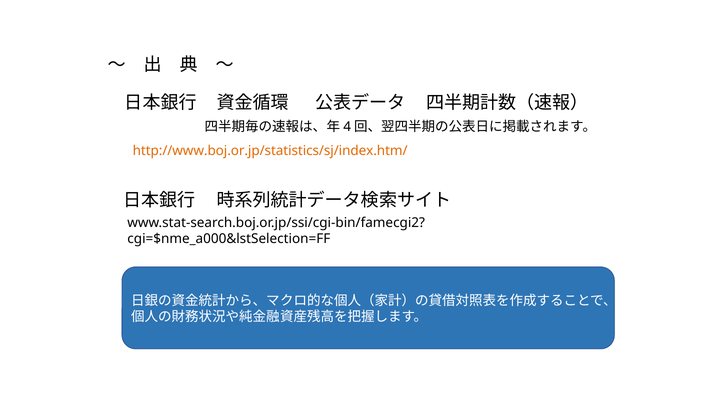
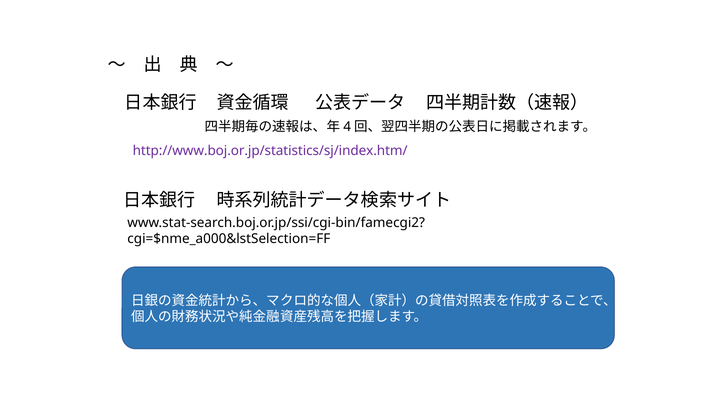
http://www.boj.or.jp/statistics/sj/index.htm/ colour: orange -> purple (270, 151)
